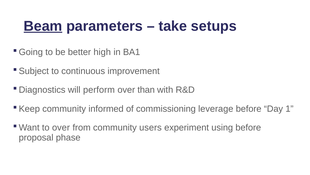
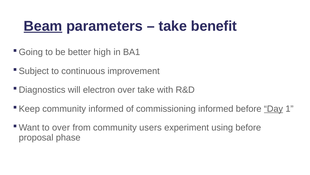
setups: setups -> benefit (214, 26)
perform: perform -> electron (99, 90)
over than: than -> take (146, 90)
commissioning leverage: leverage -> informed (216, 108)
Day underline: none -> present (273, 108)
